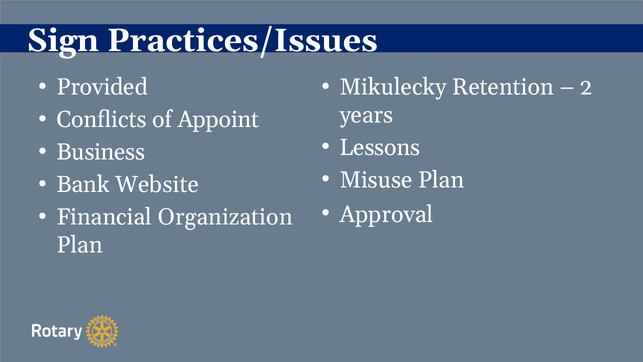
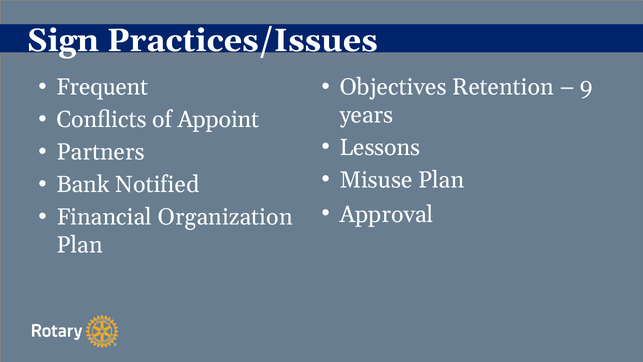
Provided: Provided -> Frequent (102, 87)
Mikulecky: Mikulecky -> Objectives (393, 87)
2: 2 -> 9 (586, 87)
Business: Business -> Partners (101, 152)
Website: Website -> Notified (157, 184)
